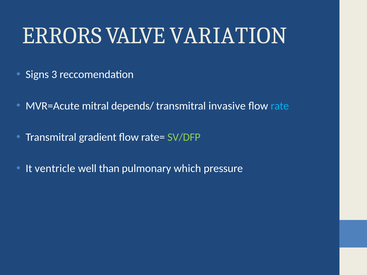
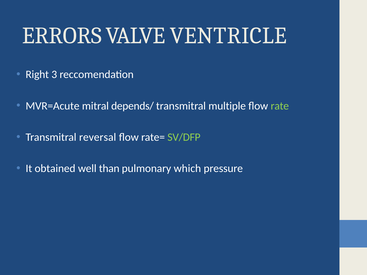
VARIATION: VARIATION -> VENTRICLE (228, 36)
Signs: Signs -> Right (37, 75)
invasive: invasive -> multiple (227, 106)
rate colour: light blue -> light green (280, 106)
gradient: gradient -> reversal (98, 137)
ventricle: ventricle -> obtained (55, 169)
